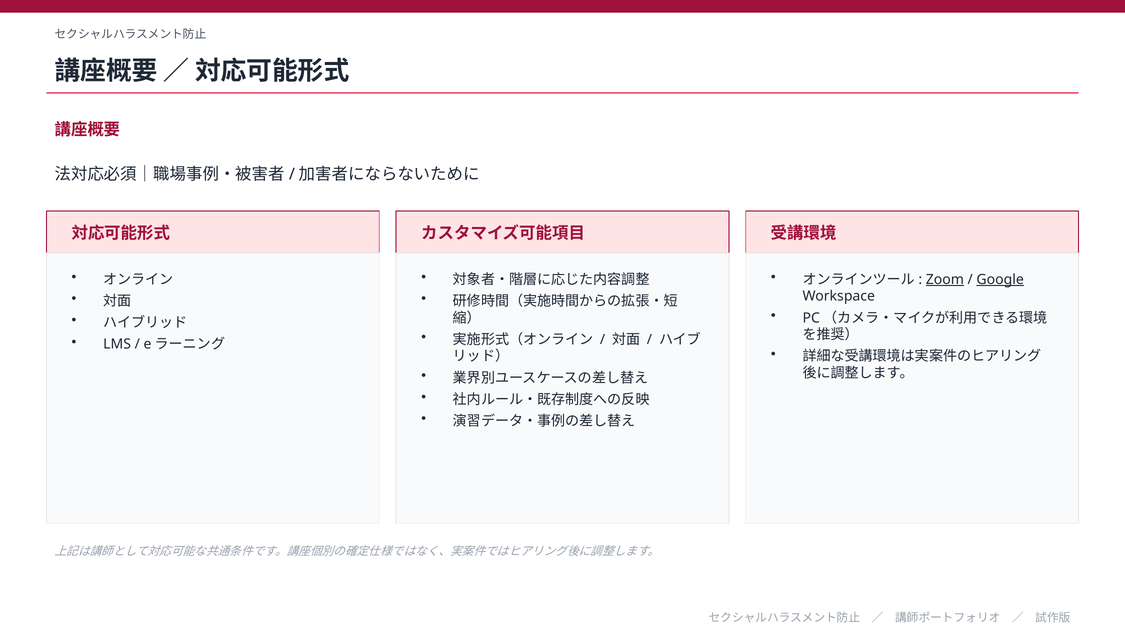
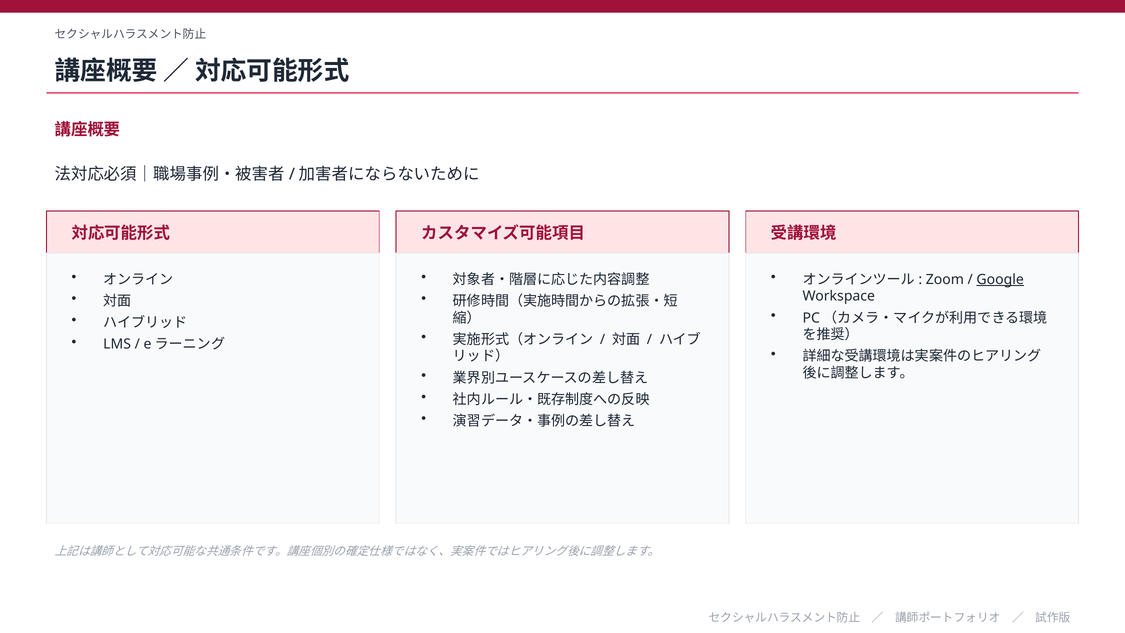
Zoom underline: present -> none (945, 279)
